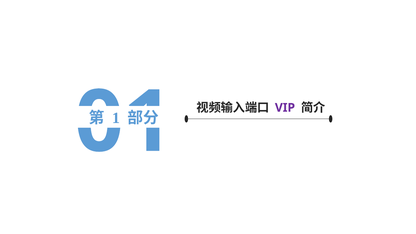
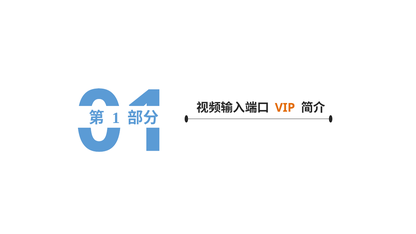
VIP colour: purple -> orange (285, 108)
